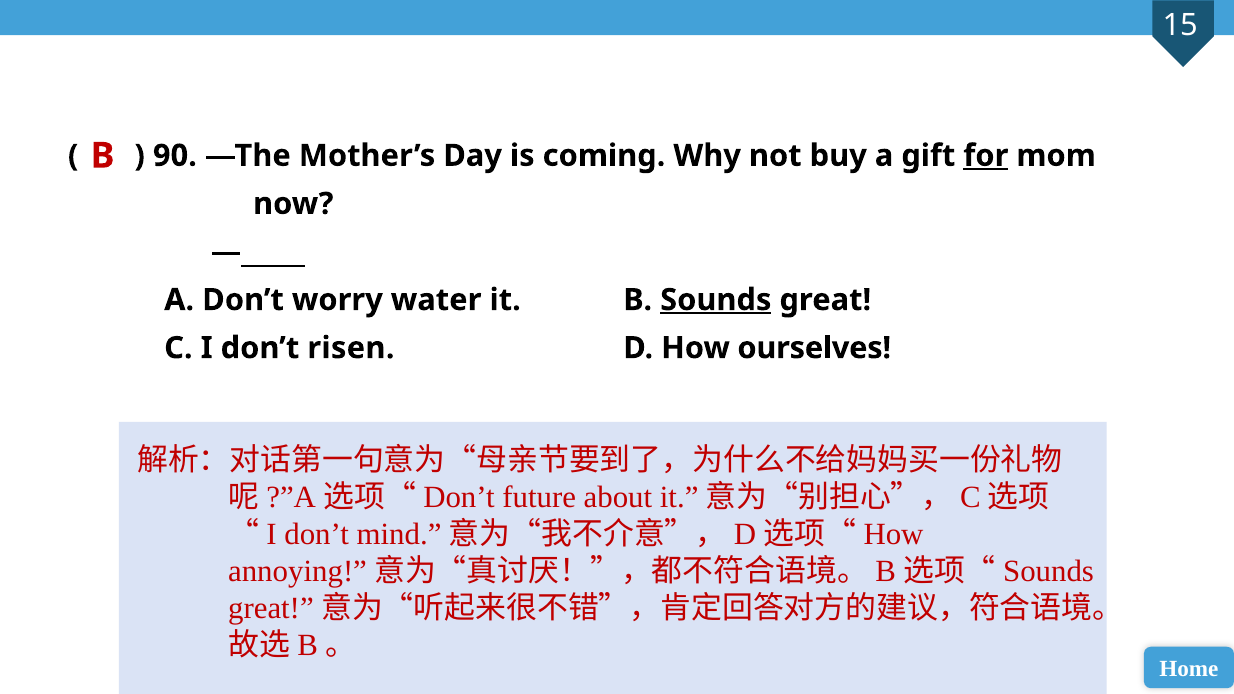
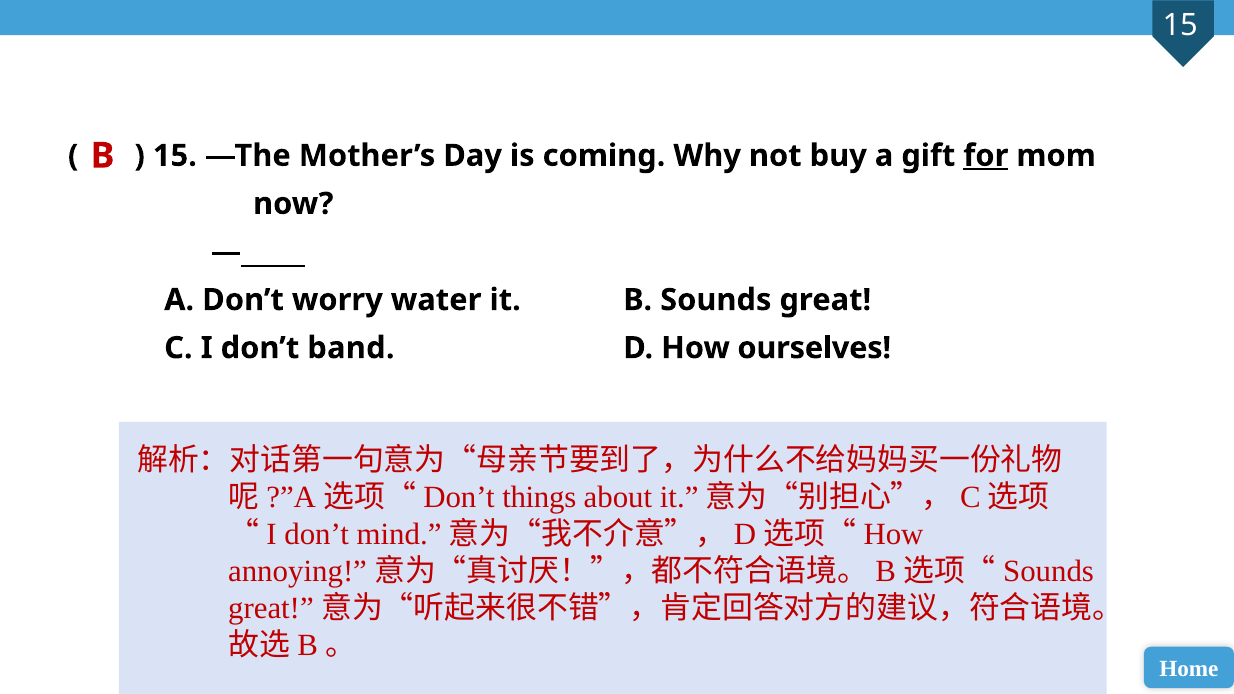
90: 90 -> 15 (175, 156)
Sounds underline: present -> none (716, 300)
risen: risen -> band (351, 348)
future: future -> things (539, 497)
